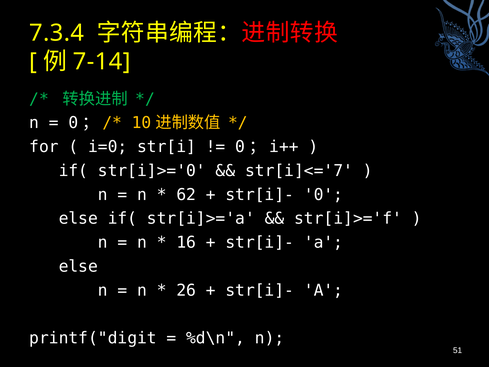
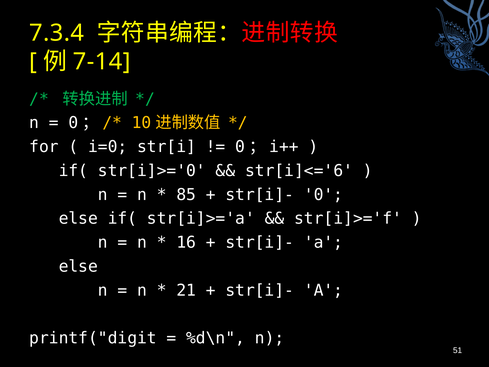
str[i]<='7: str[i]<='7 -> str[i]<='6 (299, 171)
62: 62 -> 85 (186, 195)
26: 26 -> 21 (186, 290)
